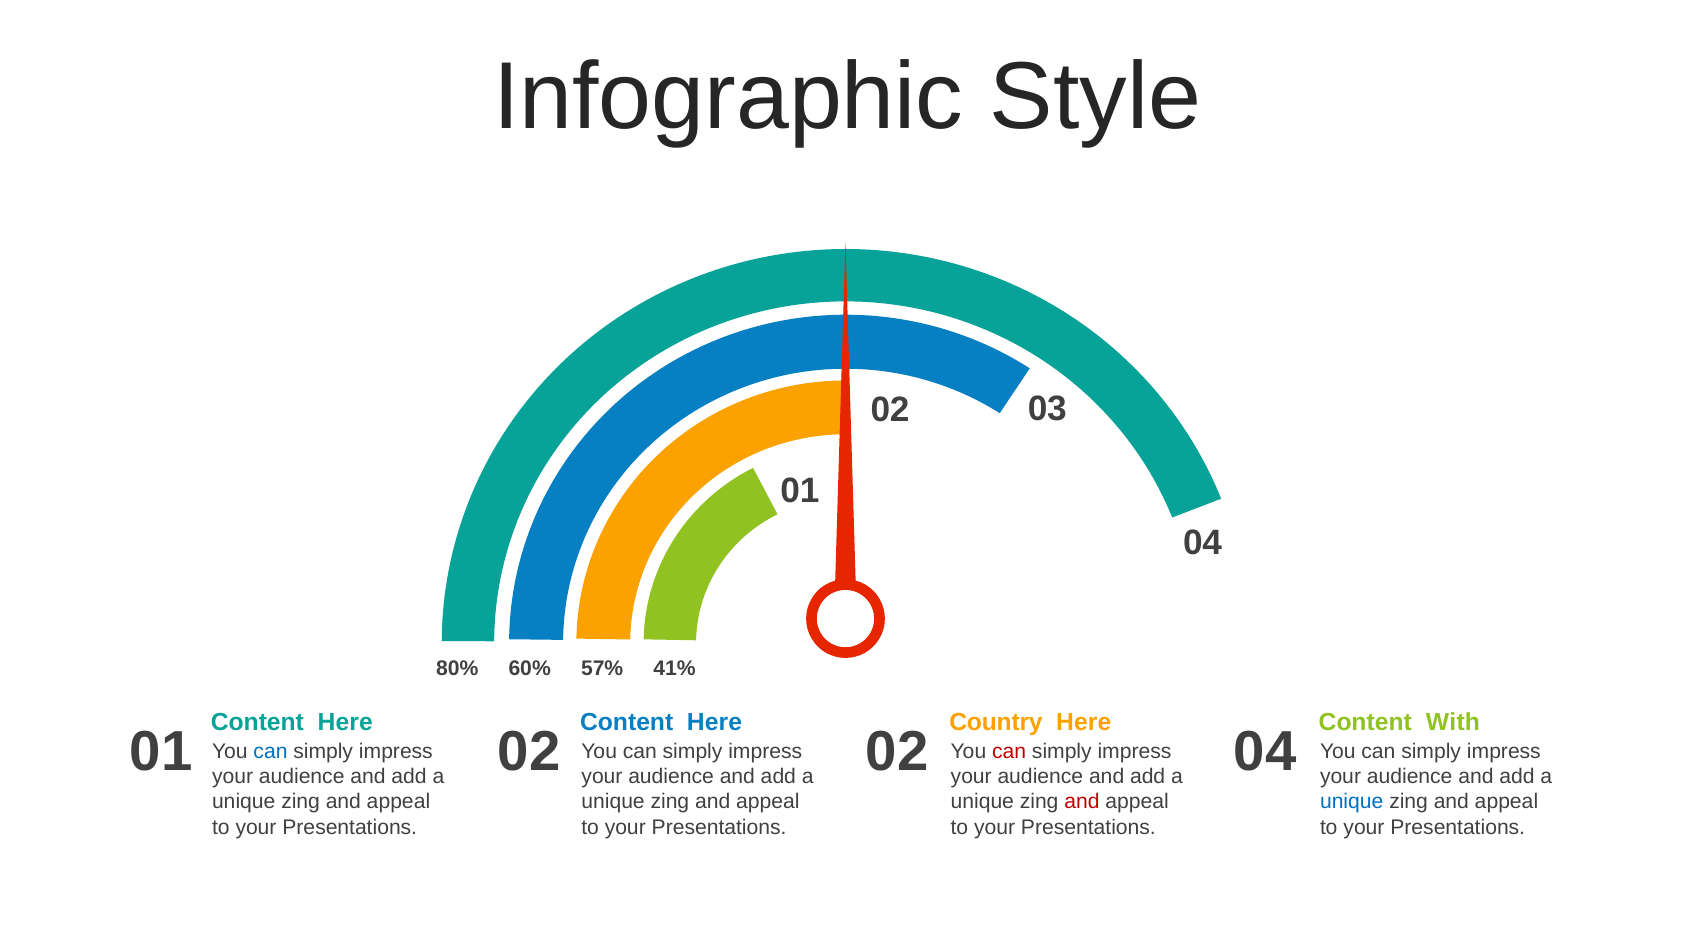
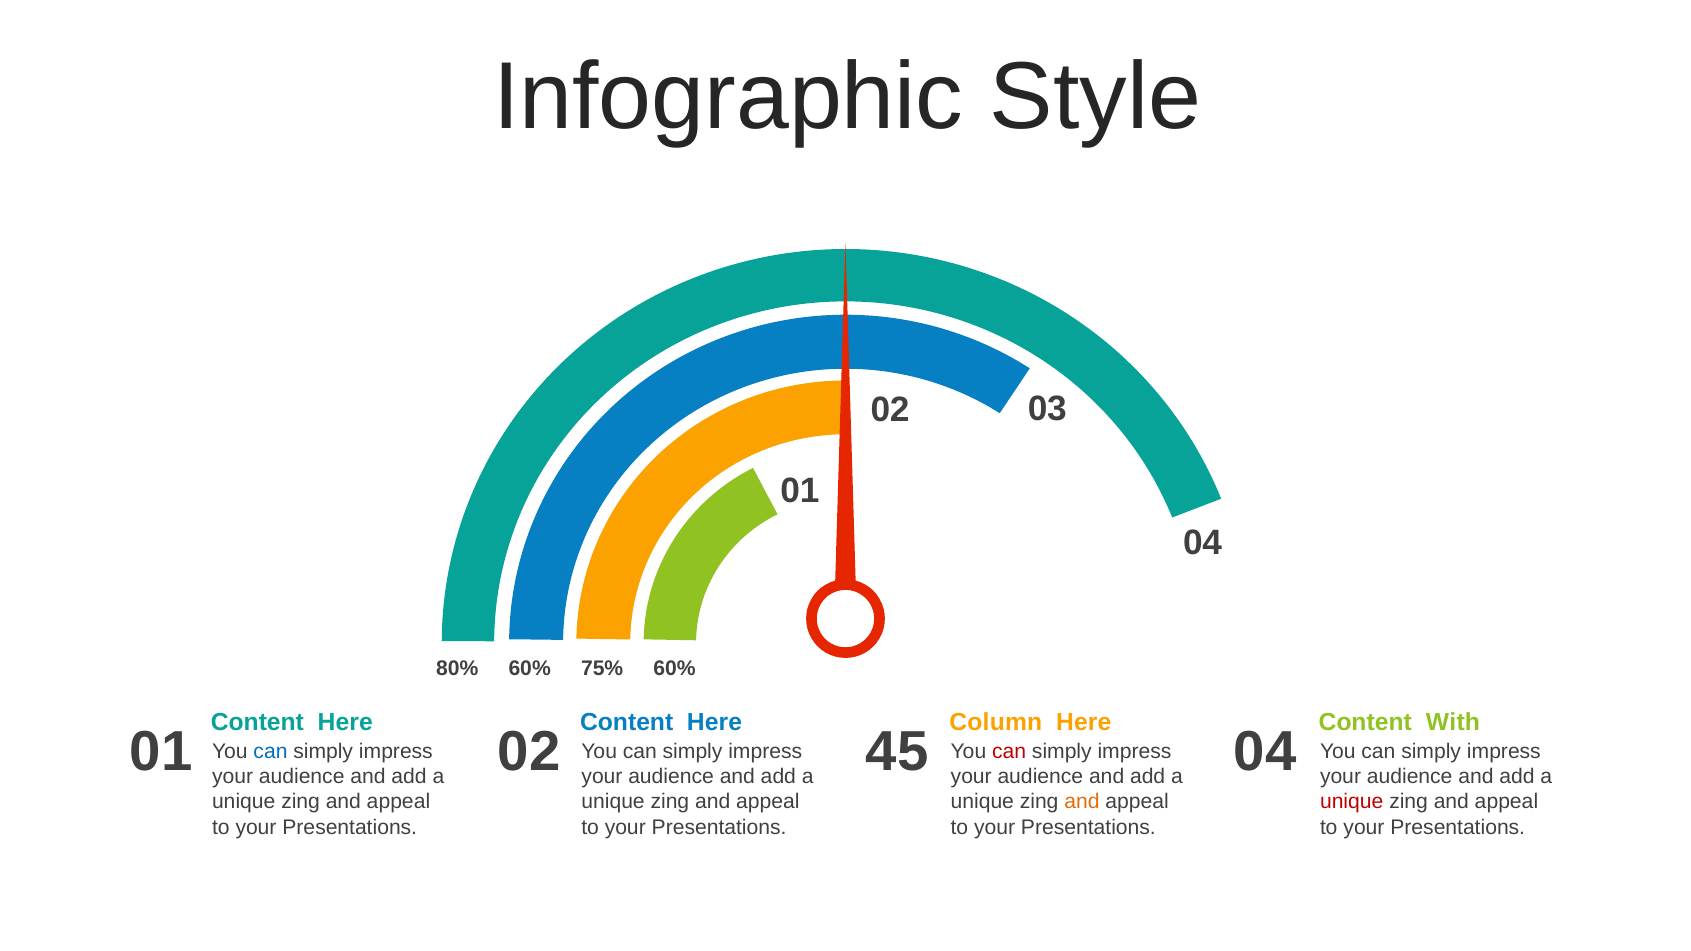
57%: 57% -> 75% (602, 669)
60% 41%: 41% -> 60% (675, 669)
Country: Country -> Column (996, 723)
02 02: 02 -> 45 (897, 752)
and colour: red -> orange (1082, 802)
unique colour: blue -> red (1352, 802)
